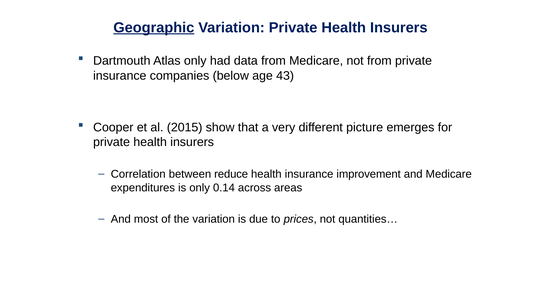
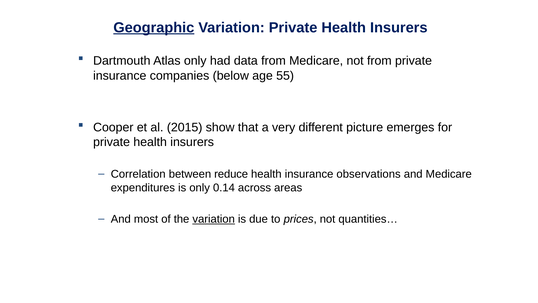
43: 43 -> 55 (285, 76)
improvement: improvement -> observations (369, 174)
variation underline: none -> present (214, 219)
